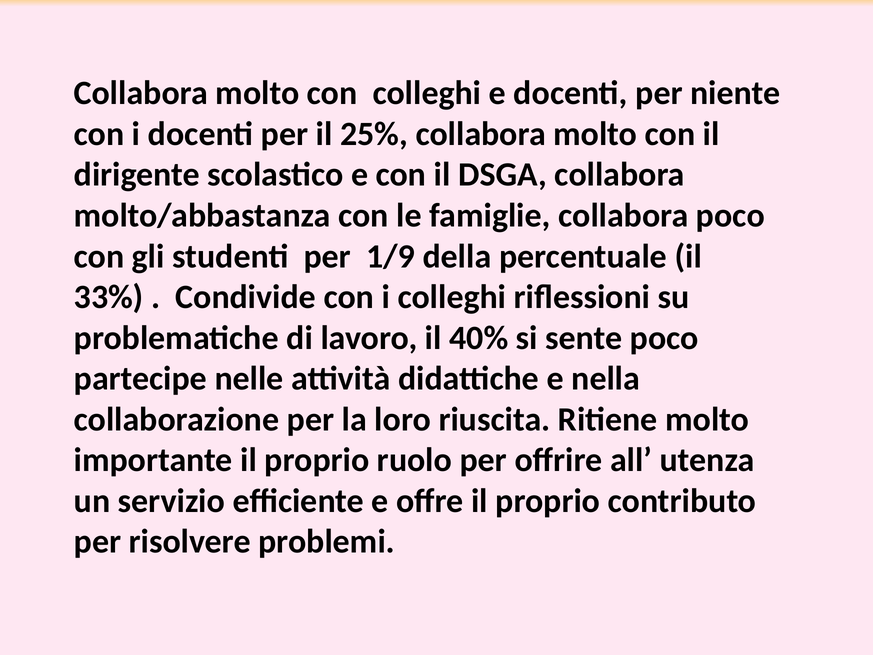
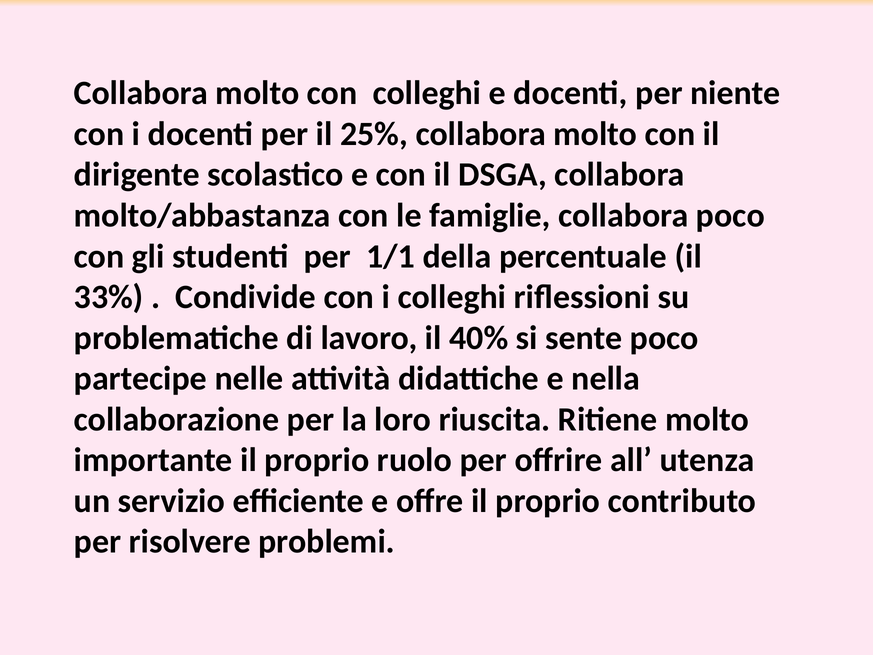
1/9: 1/9 -> 1/1 (391, 256)
